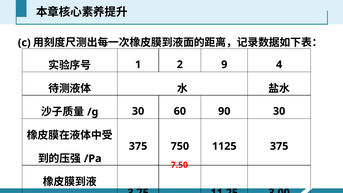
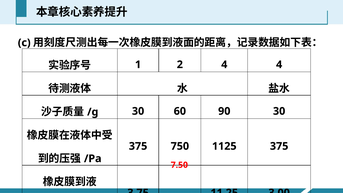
2 9: 9 -> 4 (224, 65)
